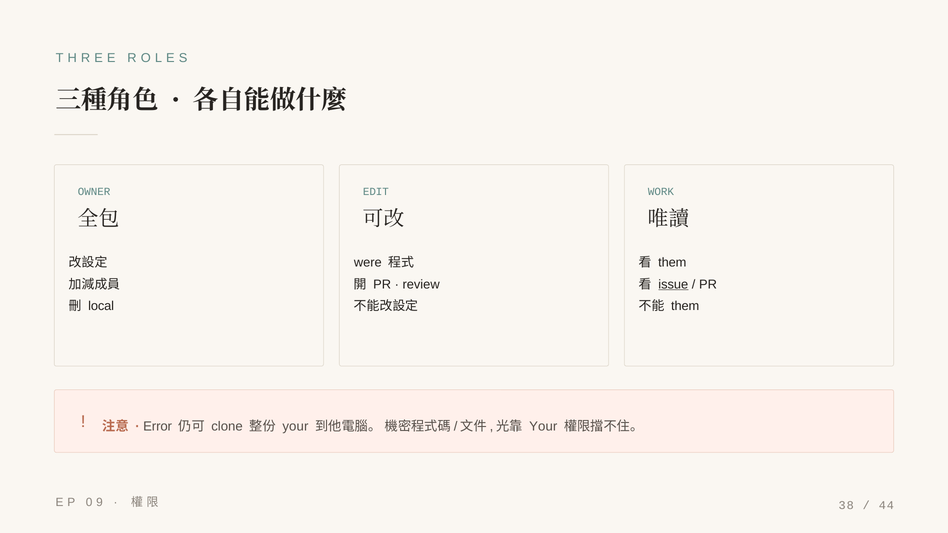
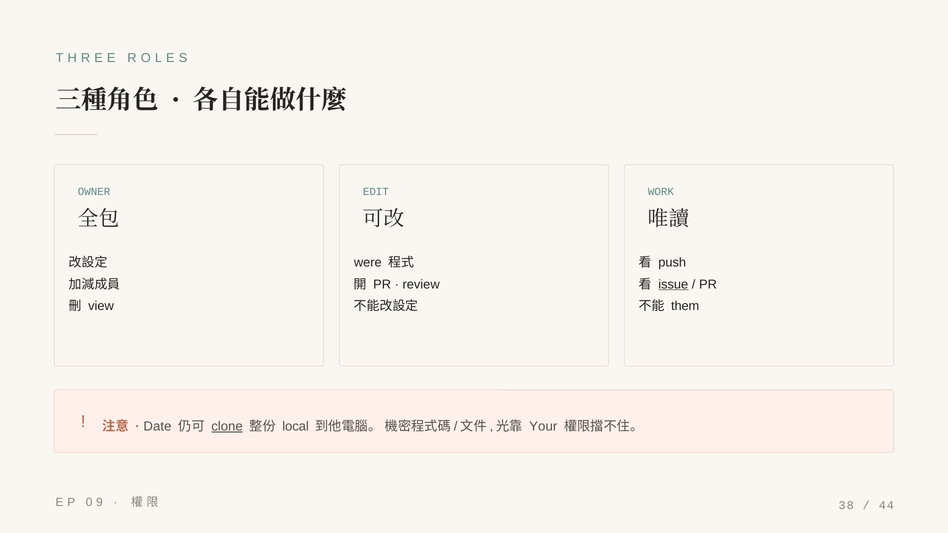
them: them -> push (672, 263)
local: local -> view (101, 306)
Error: Error -> Date (157, 426)
clone underline: none -> present (227, 426)
your: your -> local (296, 426)
